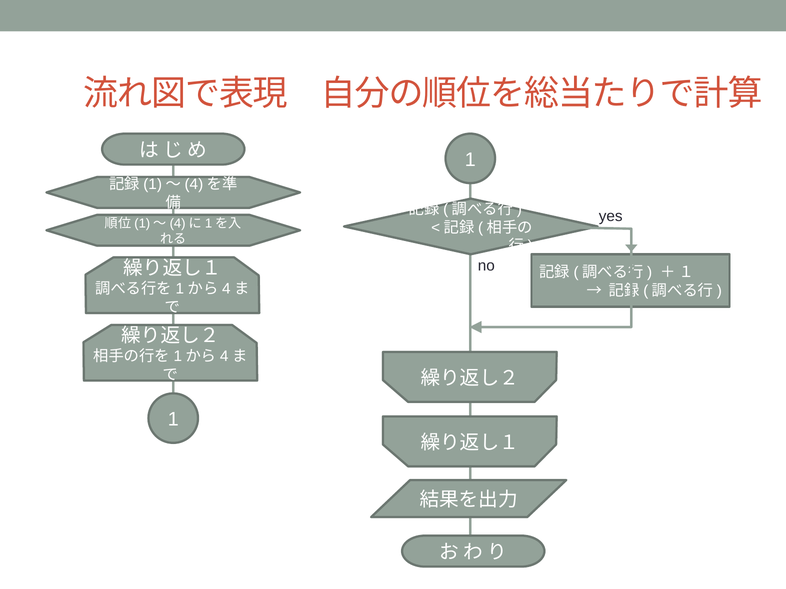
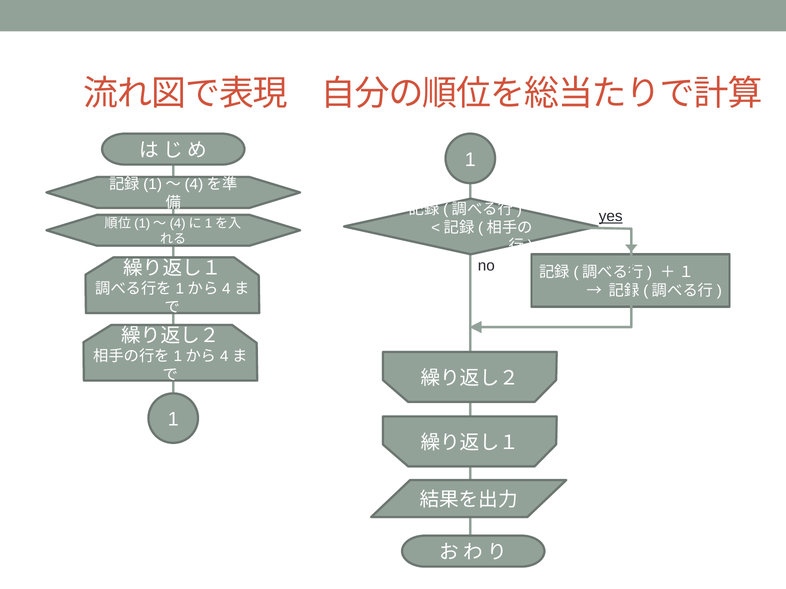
yes underline: none -> present (611, 217)
